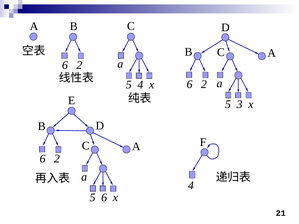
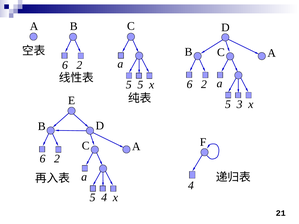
5 4: 4 -> 5 (140, 85)
5 6: 6 -> 4 (104, 198)
